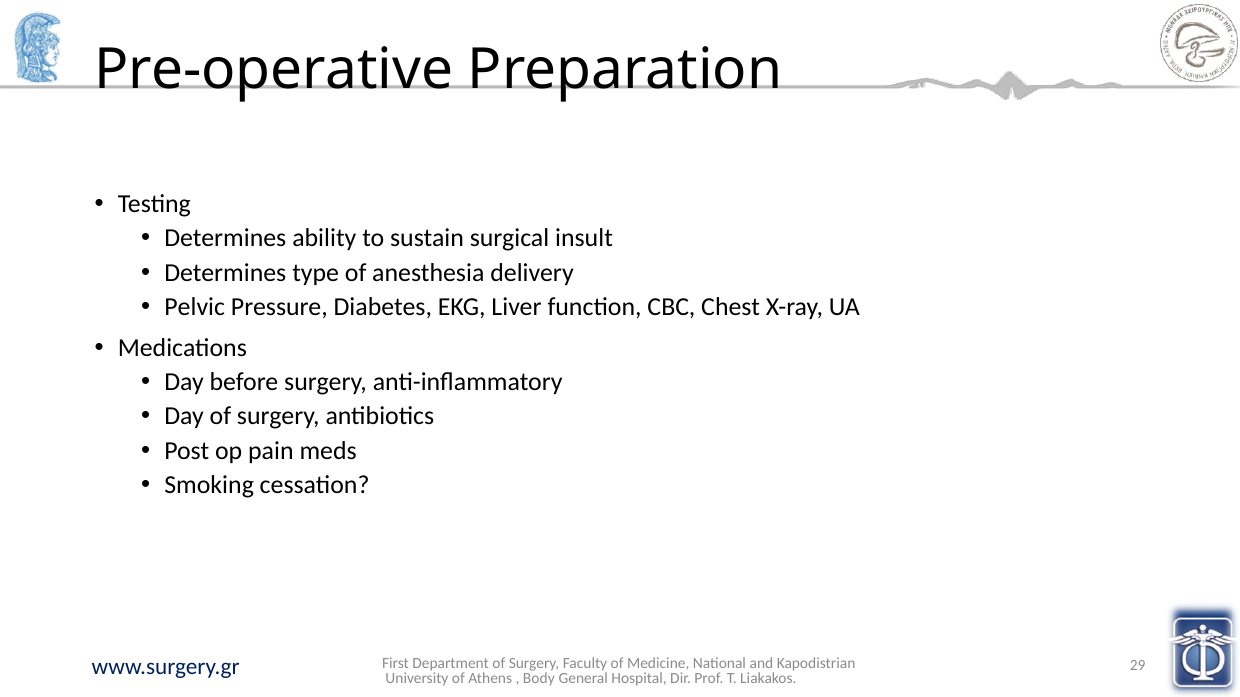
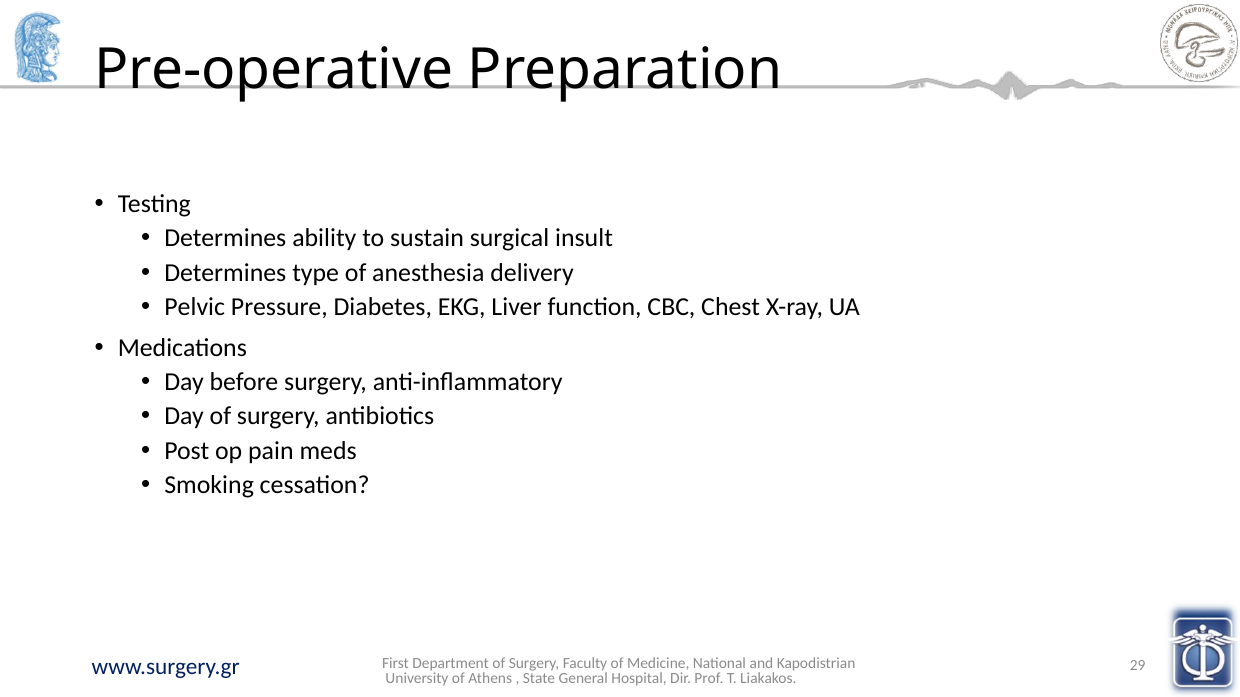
Body: Body -> State (539, 679)
